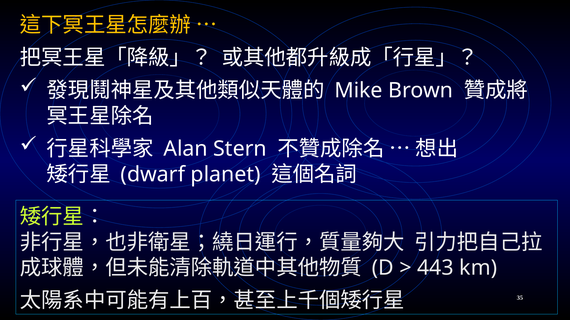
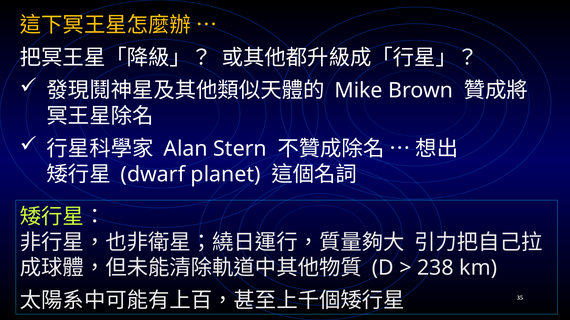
443: 443 -> 238 (435, 268)
